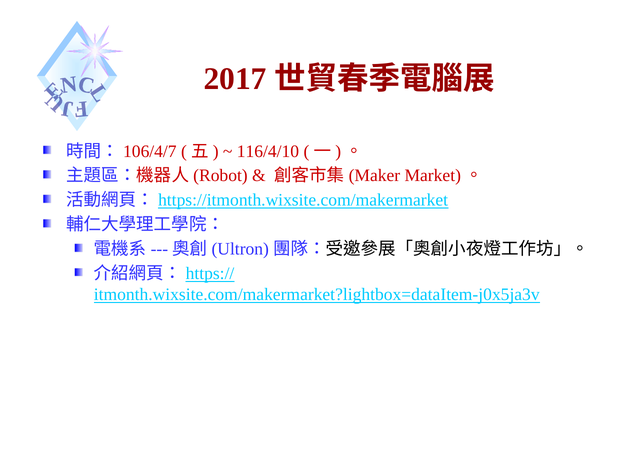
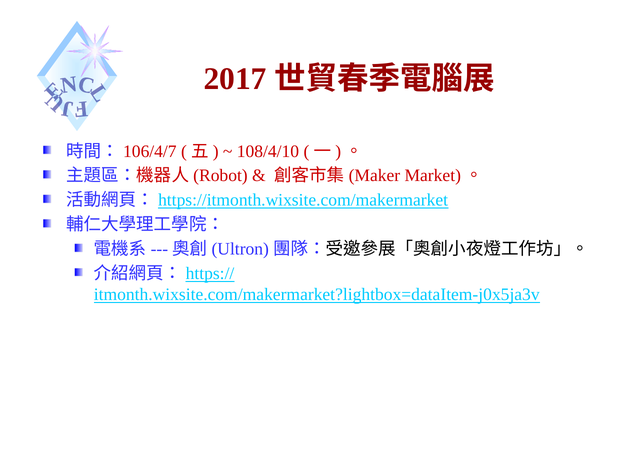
116/4/10: 116/4/10 -> 108/4/10 (268, 151)
